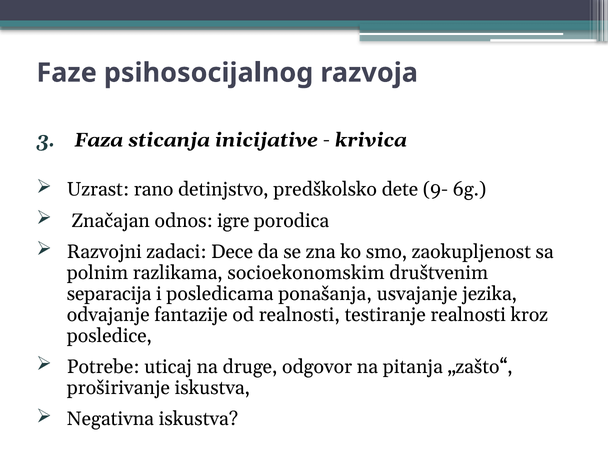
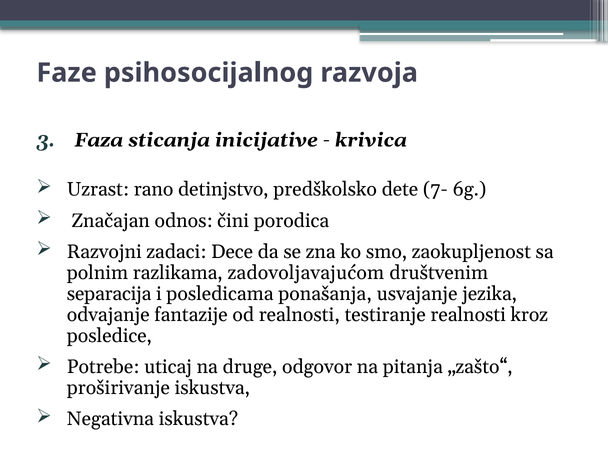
9-: 9- -> 7- (435, 190)
igre: igre -> čini (233, 221)
socioekonomskim: socioekonomskim -> zadovoljavajućom (306, 273)
